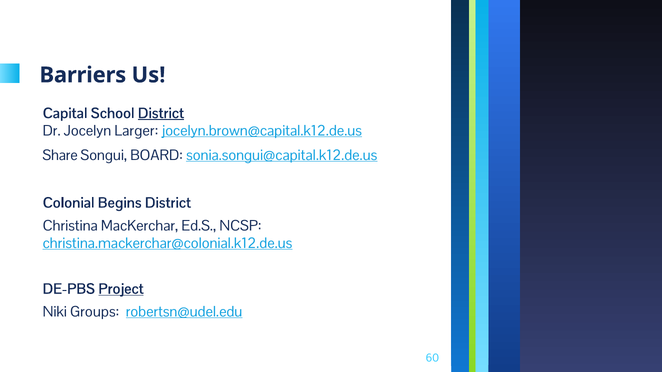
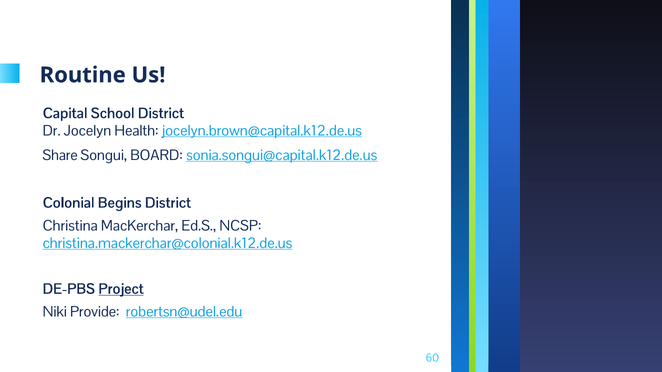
Barriers: Barriers -> Routine (83, 75)
District underline: present -> none (161, 113)
Larger: Larger -> Health (136, 131)
Groups: Groups -> Provide (95, 312)
